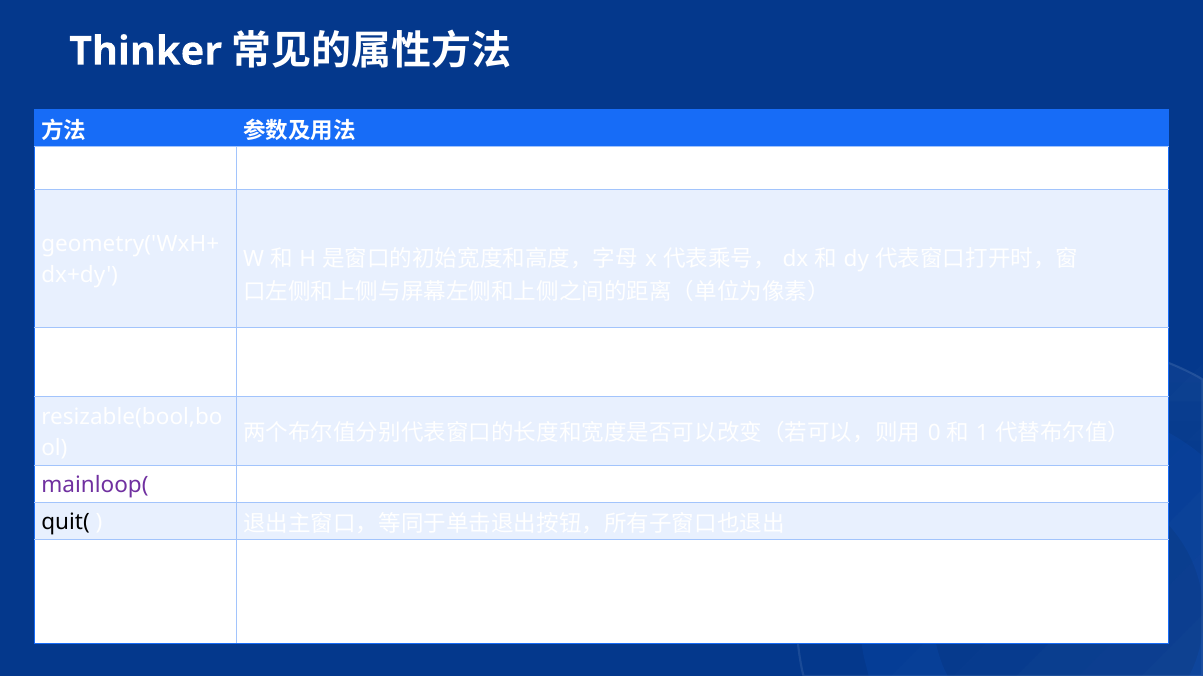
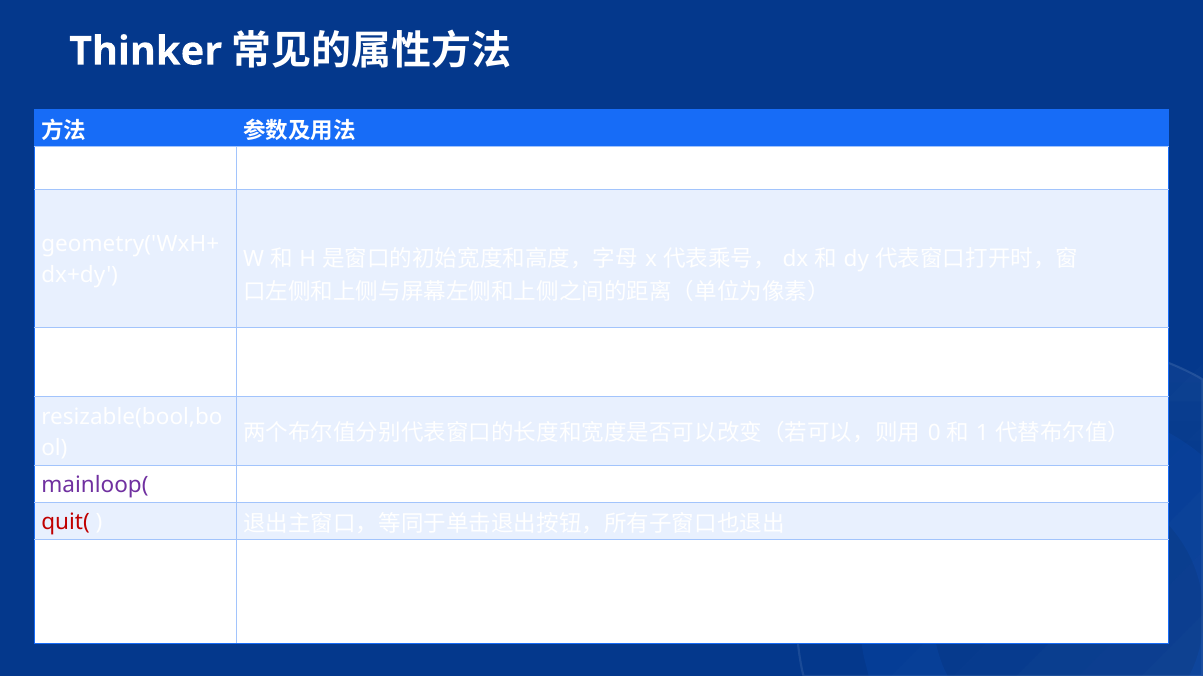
quit( colour: black -> red (66, 523)
